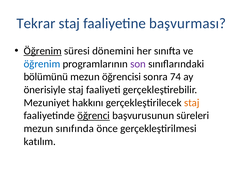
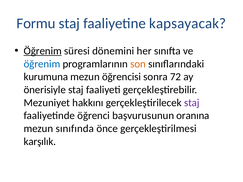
Tekrar: Tekrar -> Formu (36, 24)
başvurması: başvurması -> kapsayacak (188, 24)
son colour: purple -> orange (138, 64)
bölümünü: bölümünü -> kurumuna (46, 77)
74: 74 -> 72 (176, 77)
staj colour: orange -> purple (192, 103)
öğrenci underline: present -> none (94, 116)
süreleri: süreleri -> oranına (193, 116)
katılım: katılım -> karşılık (40, 142)
